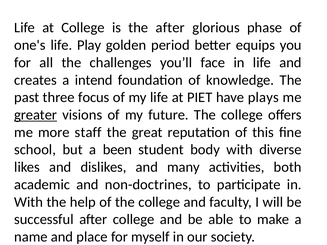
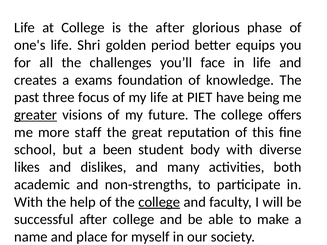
Play: Play -> Shri (89, 45)
intend: intend -> exams (94, 80)
plays: plays -> being (263, 98)
non-doctrines: non-doctrines -> non-strengths (148, 185)
college underline: none -> present (159, 202)
